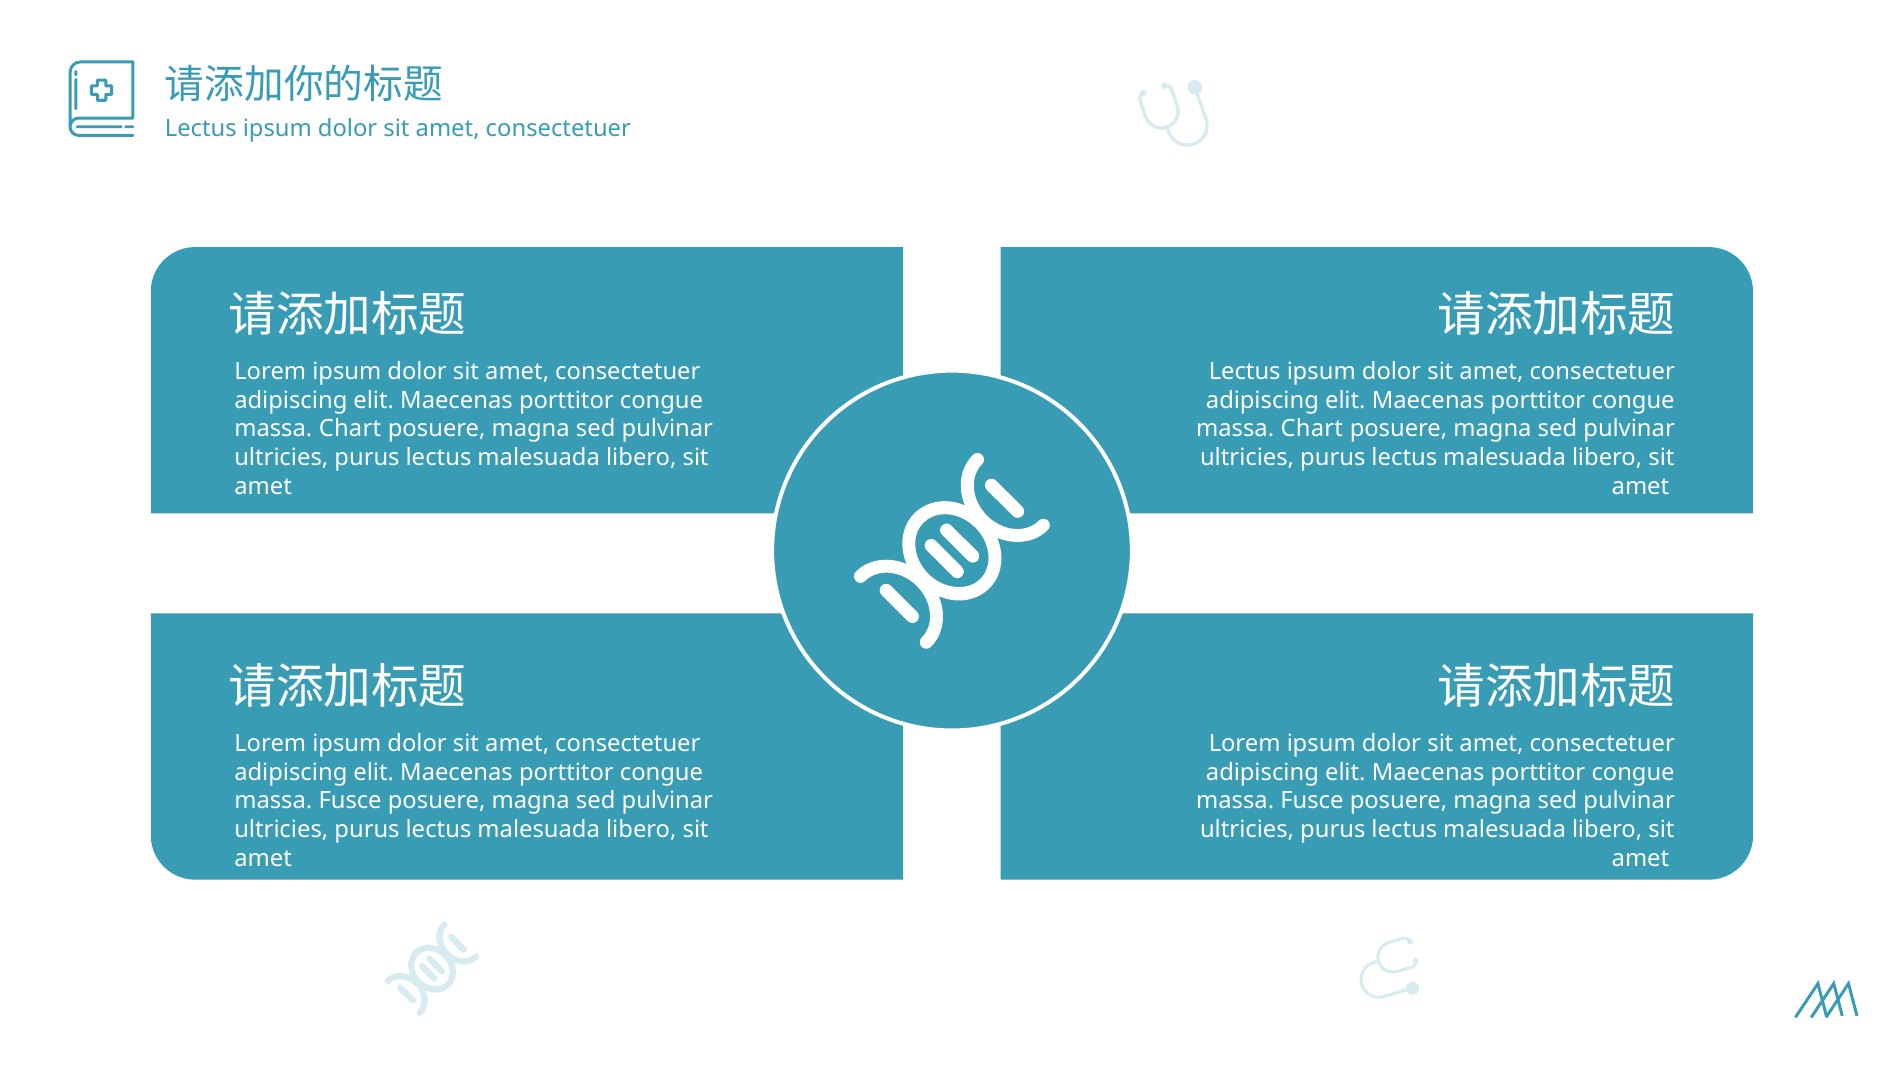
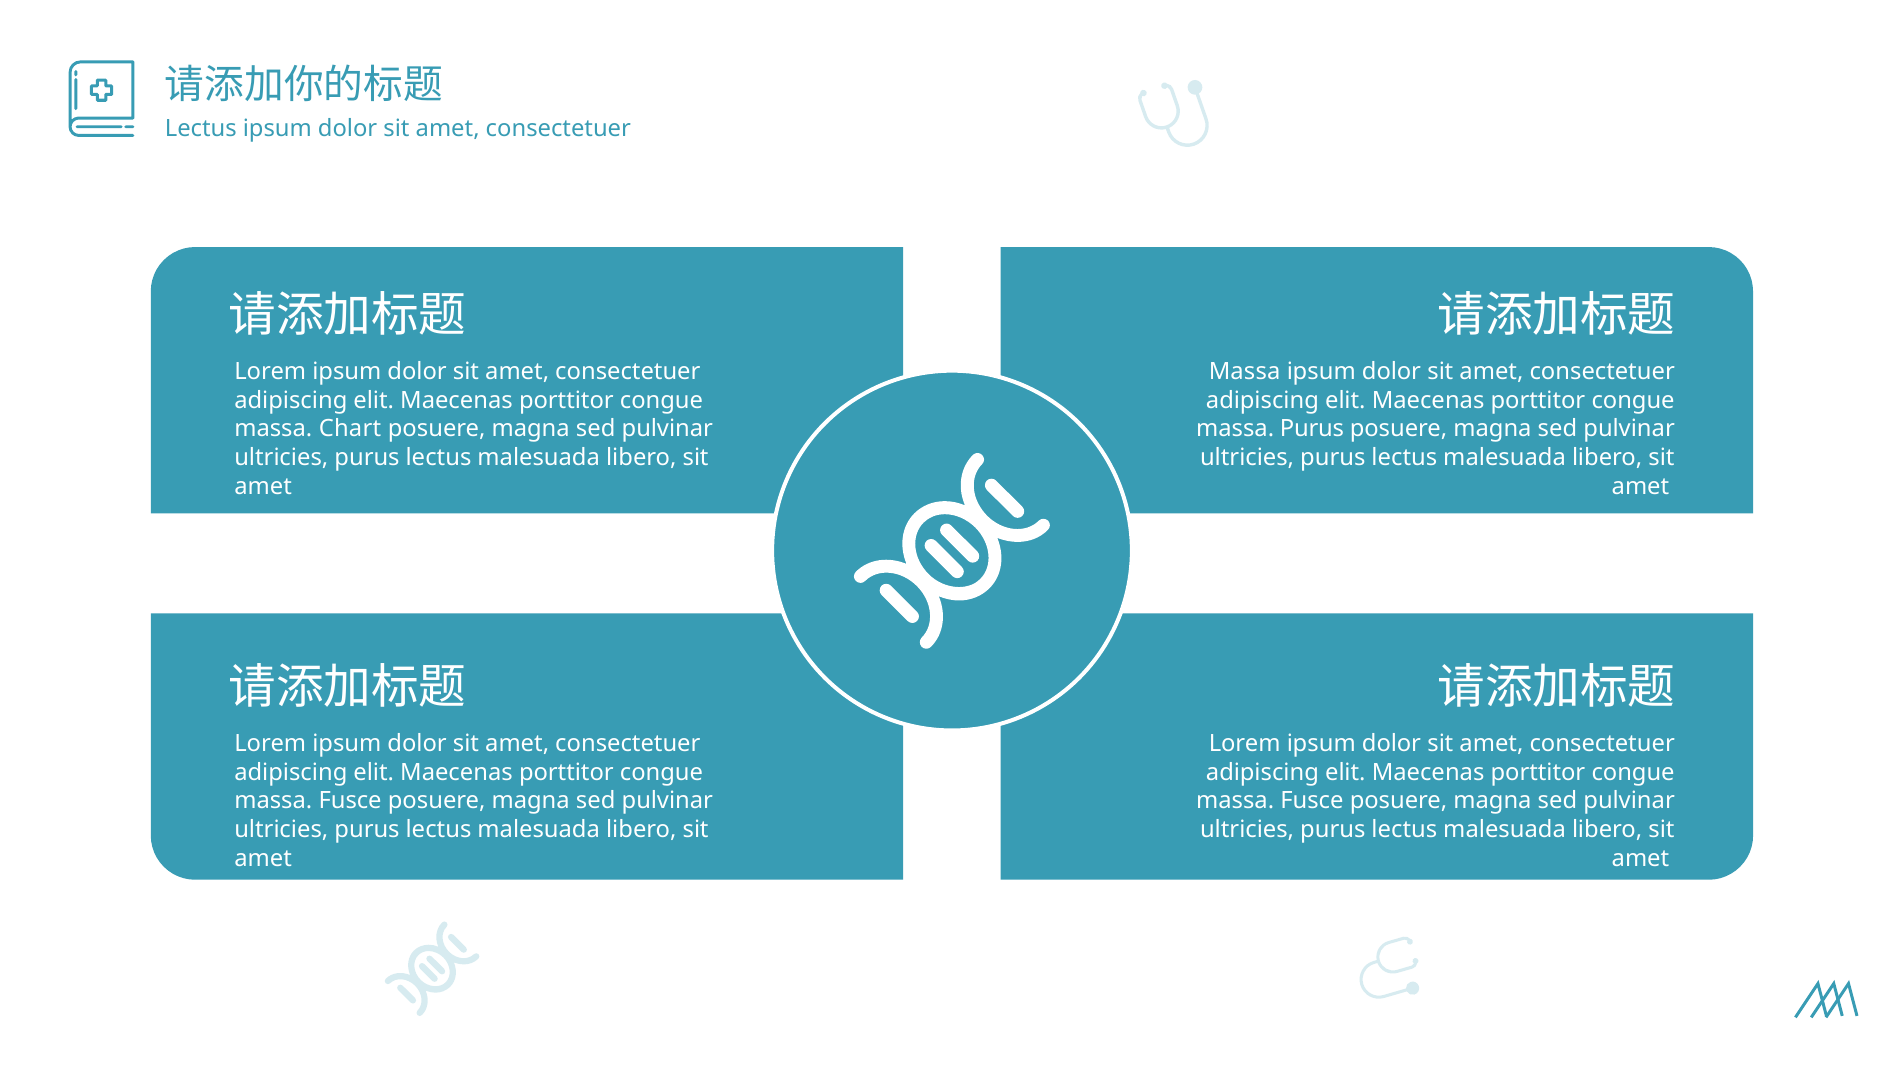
Lectus: Lectus -> Massa (1245, 372)
Chart: Chart -> Purus (1312, 429)
